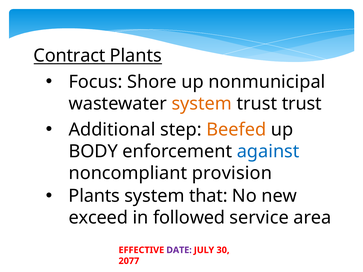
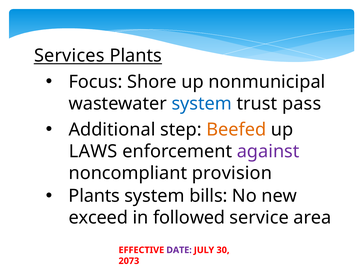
Contract: Contract -> Services (69, 56)
system colour: orange -> blue (202, 104)
trust trust: trust -> pass (302, 104)
BODY: BODY -> LAWS (93, 151)
against colour: blue -> purple (268, 151)
that: that -> bills (208, 196)
2077: 2077 -> 2073 (129, 261)
